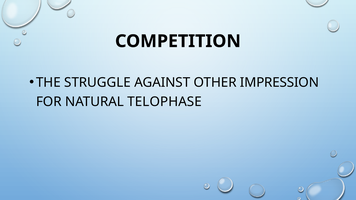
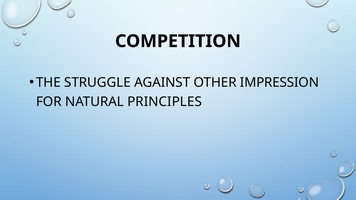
TELOPHASE: TELOPHASE -> PRINCIPLES (165, 102)
